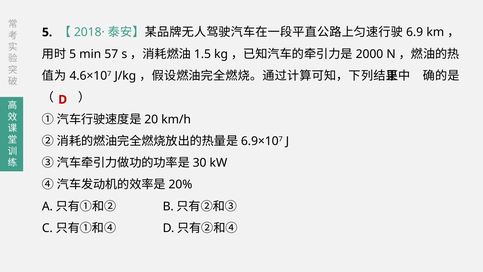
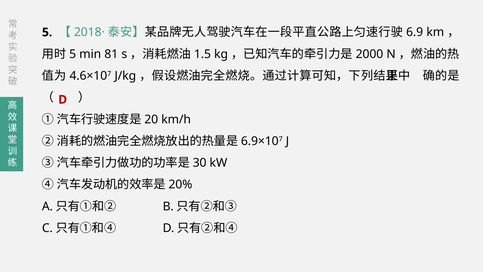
57: 57 -> 81 (111, 54)
